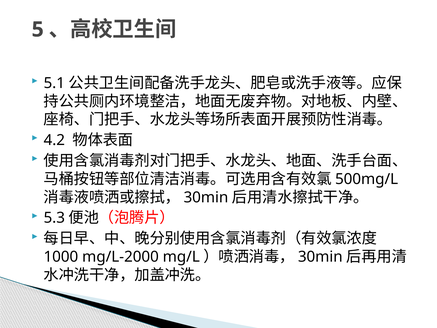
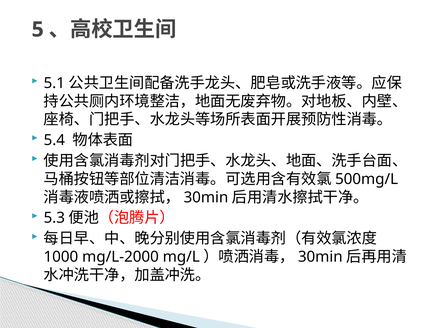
4.2: 4.2 -> 5.4 (54, 140)
